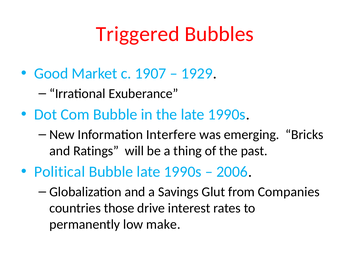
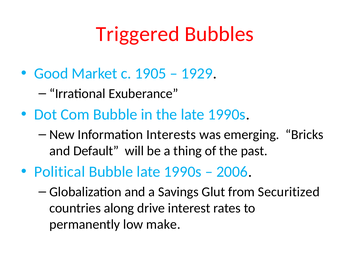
1907: 1907 -> 1905 (151, 73)
Interfere: Interfere -> Interests (171, 134)
Ratings: Ratings -> Default (96, 151)
Companies: Companies -> Securitized (289, 191)
those: those -> along (119, 208)
